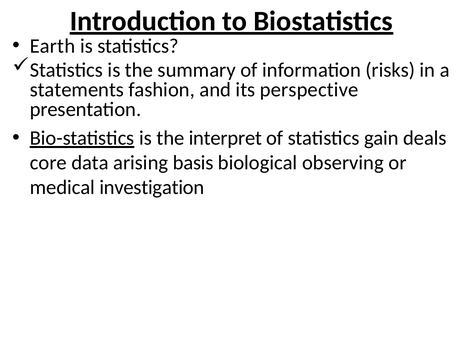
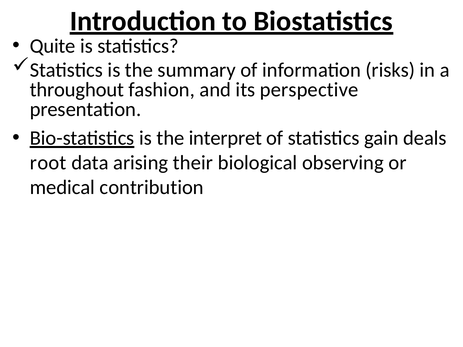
Earth: Earth -> Quite (53, 46)
statements: statements -> throughout (77, 90)
core: core -> root (48, 163)
basis: basis -> their (193, 163)
investigation: investigation -> contribution (152, 188)
